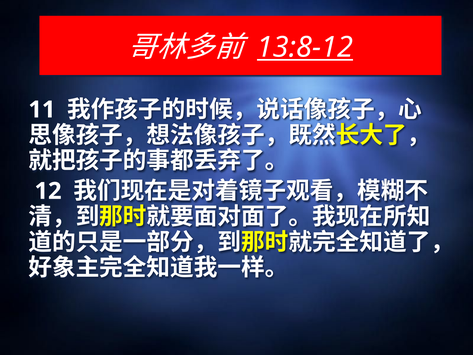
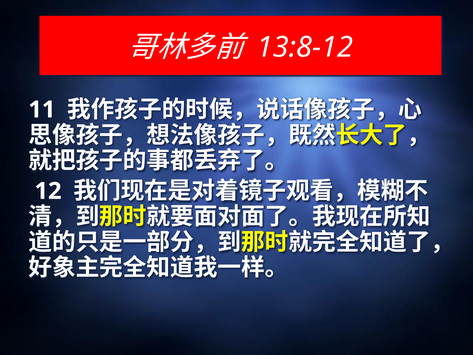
13:8-12 underline: present -> none (305, 47)
